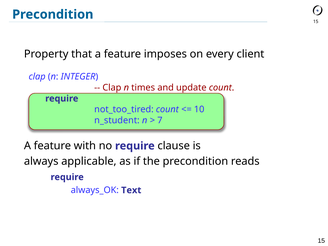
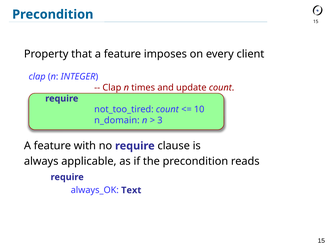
n_student: n_student -> n_domain (117, 120)
7: 7 -> 3 (160, 120)
